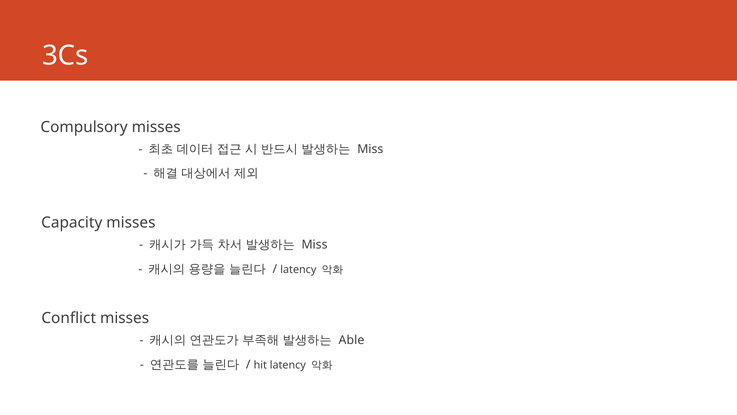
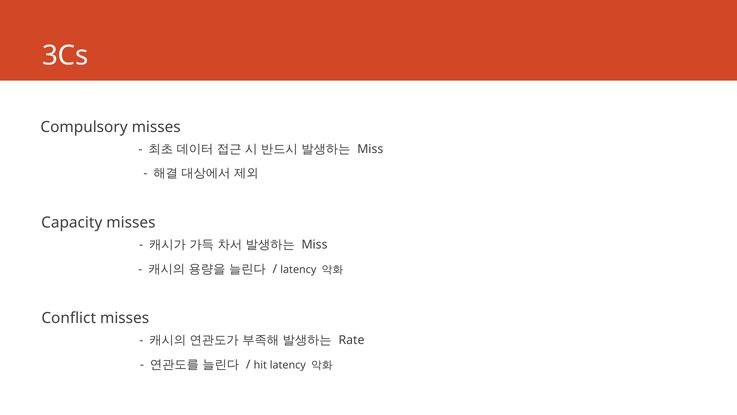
Able: Able -> Rate (352, 340)
